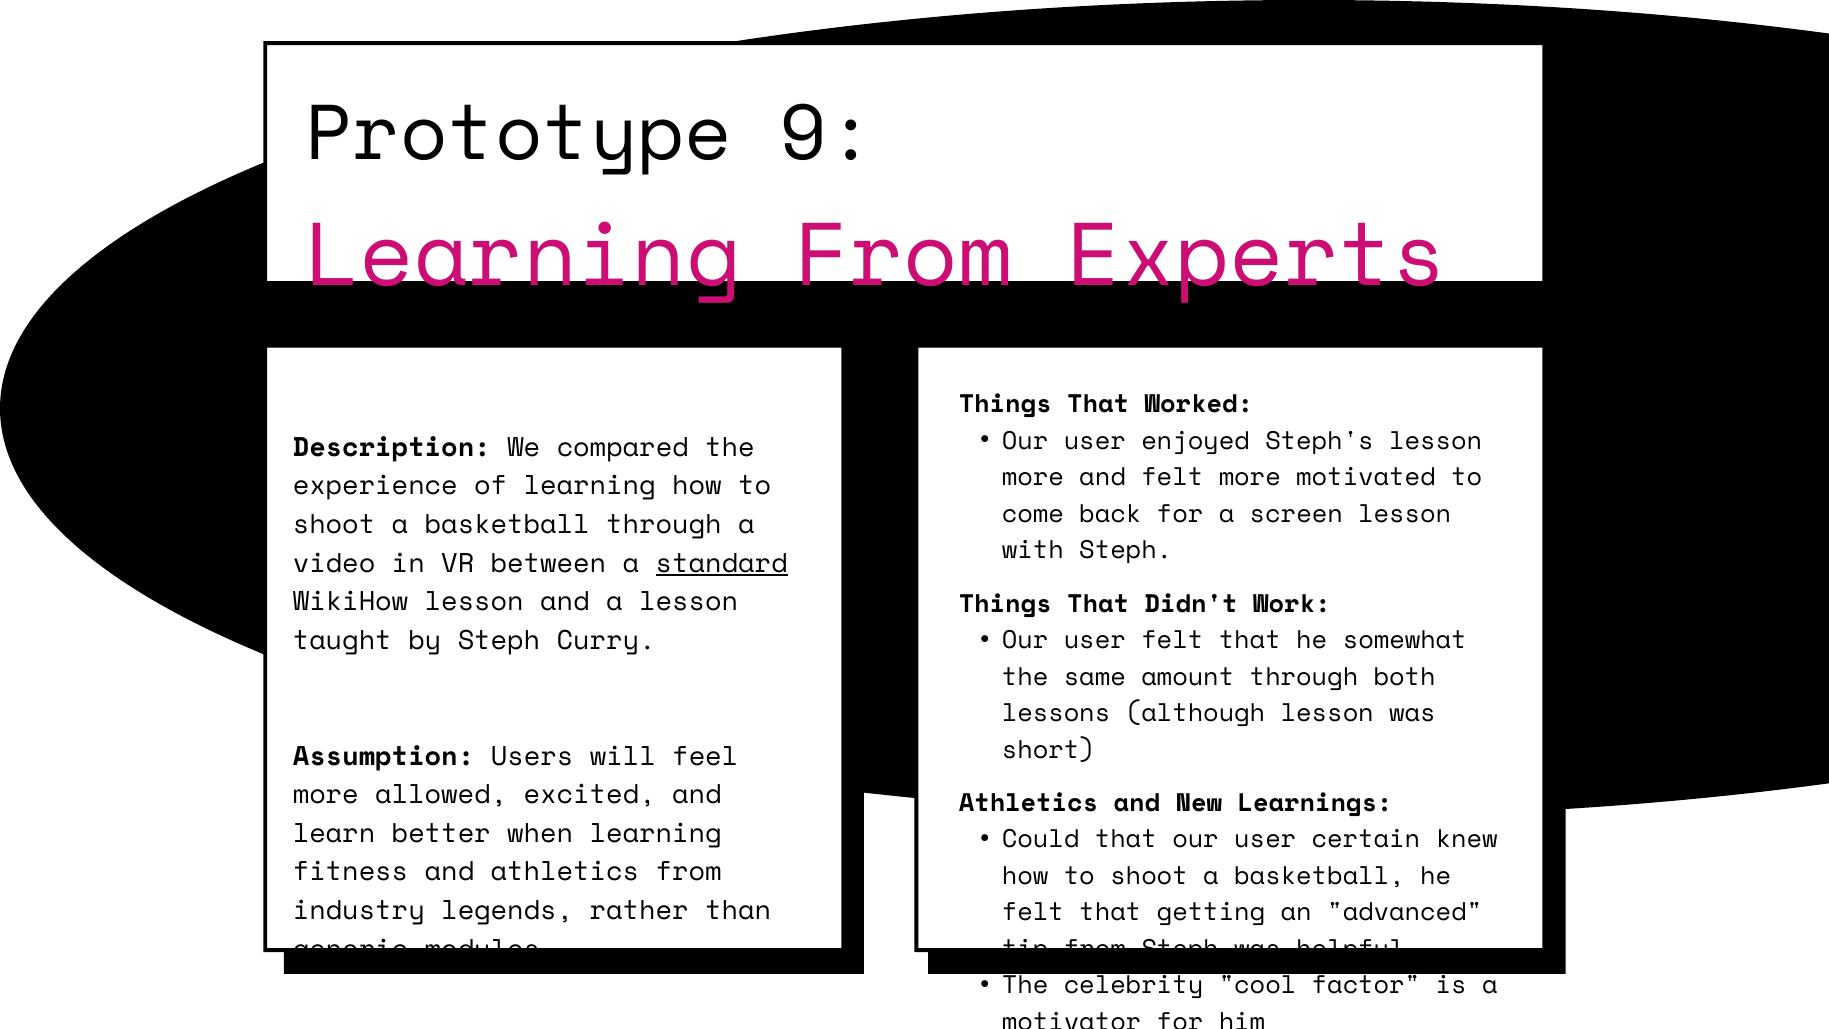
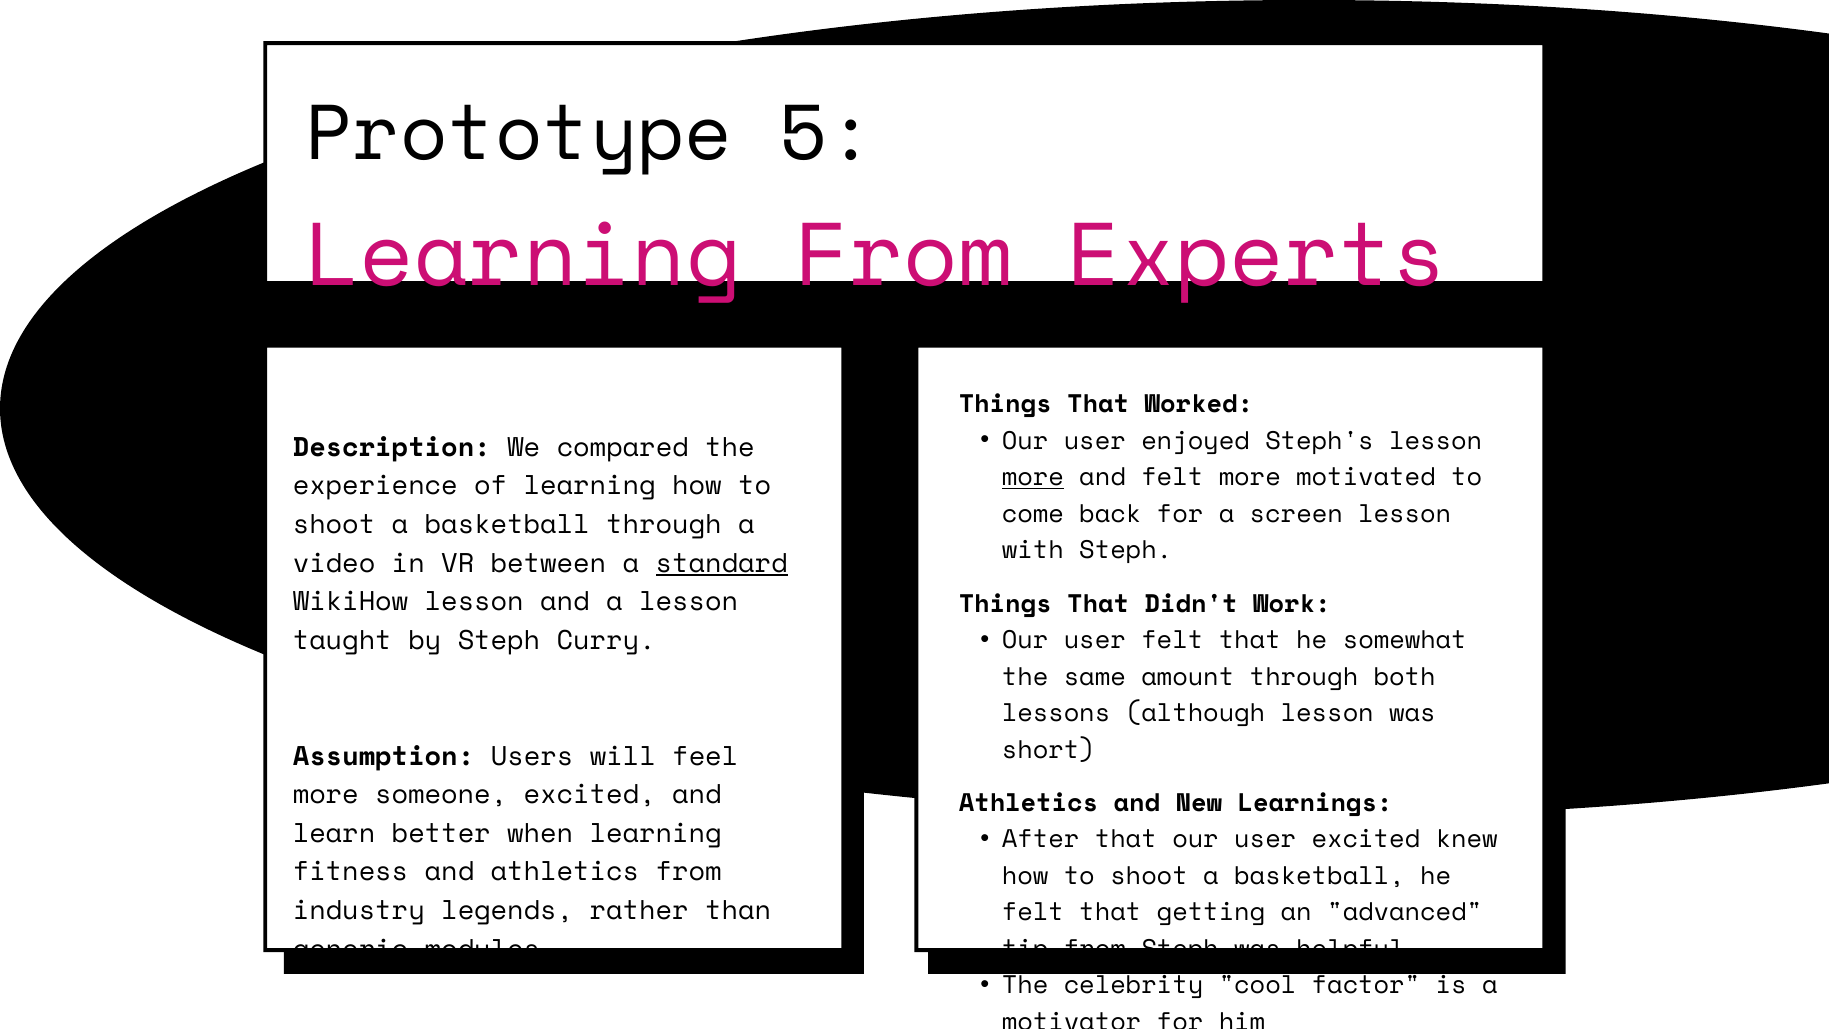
9: 9 -> 5 (827, 134)
more underline: none -> present (1033, 477)
allowed: allowed -> someone (441, 795)
Could: Could -> After (1041, 839)
user certain: certain -> excited (1366, 839)
